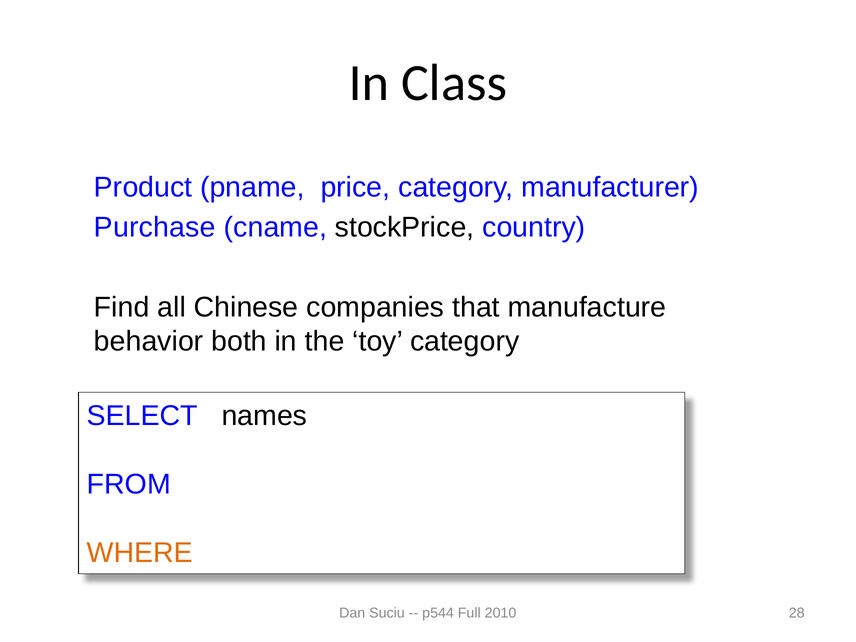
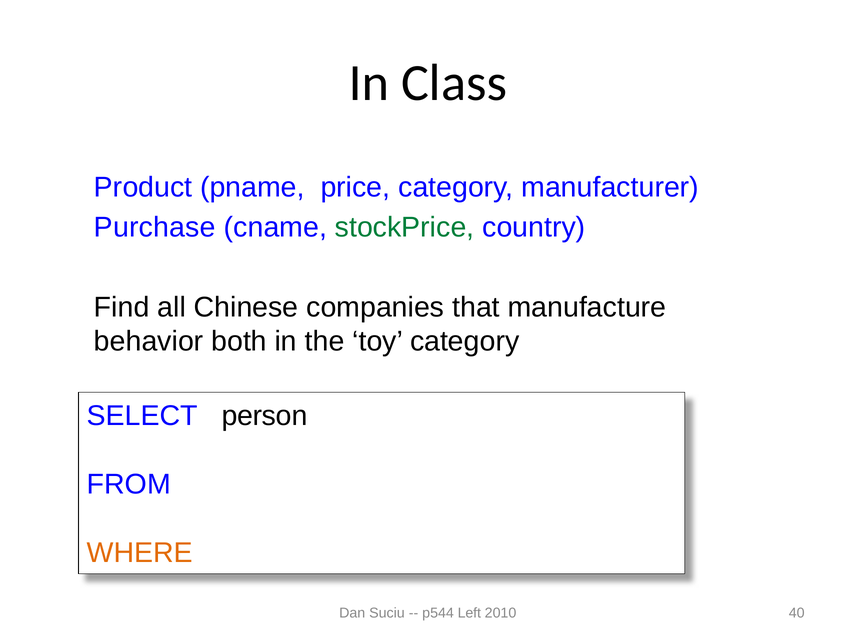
stockPrice colour: black -> green (405, 227)
names: names -> person (264, 416)
Full: Full -> Left (469, 613)
28: 28 -> 40 (797, 613)
